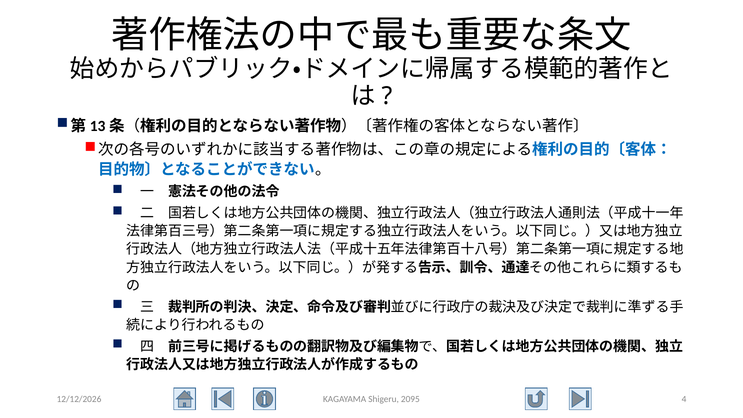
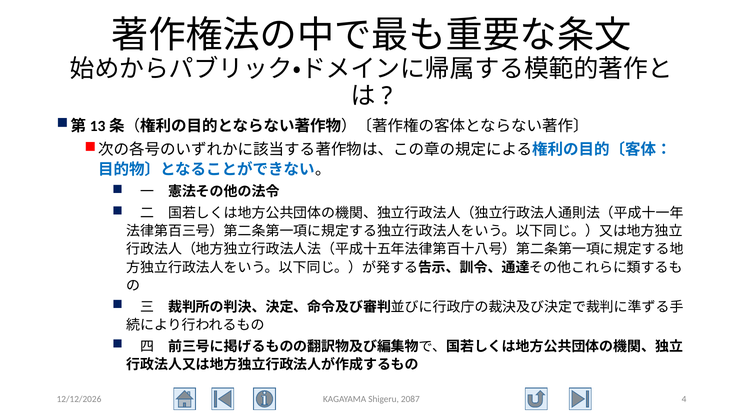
2095: 2095 -> 2087 (410, 399)
